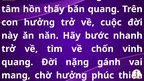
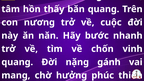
con hưởng: hưởng -> nương (39, 22)
